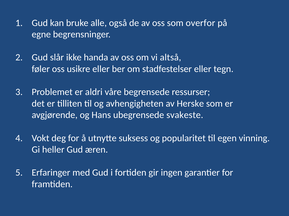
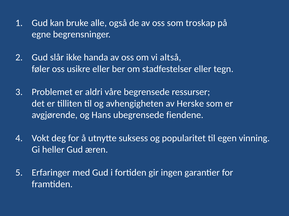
overfor: overfor -> troskap (200, 23)
svakeste: svakeste -> fiendene (185, 115)
